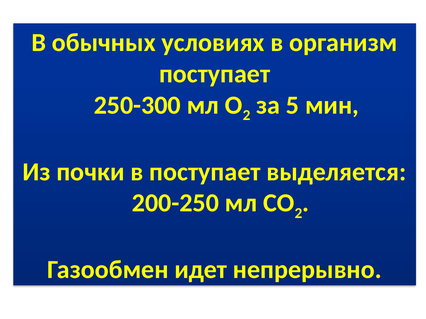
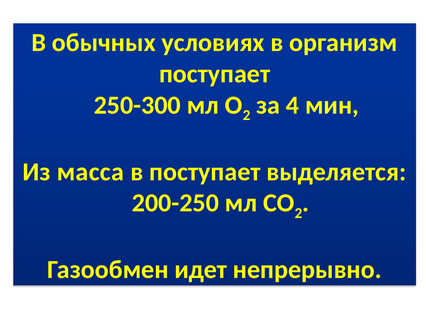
5: 5 -> 4 (293, 105)
почки: почки -> масса (90, 172)
